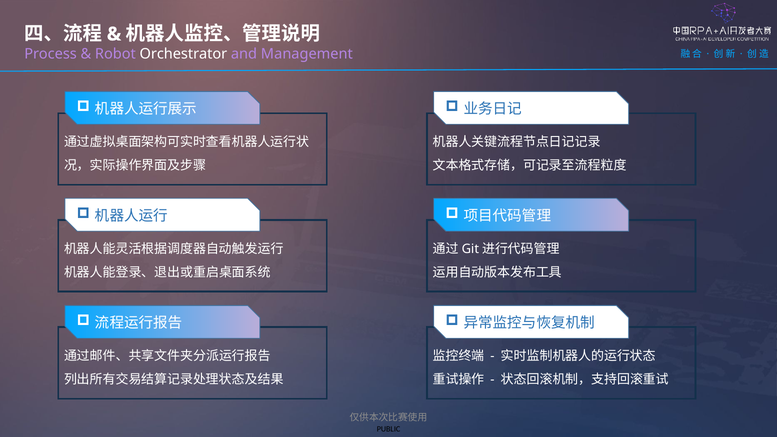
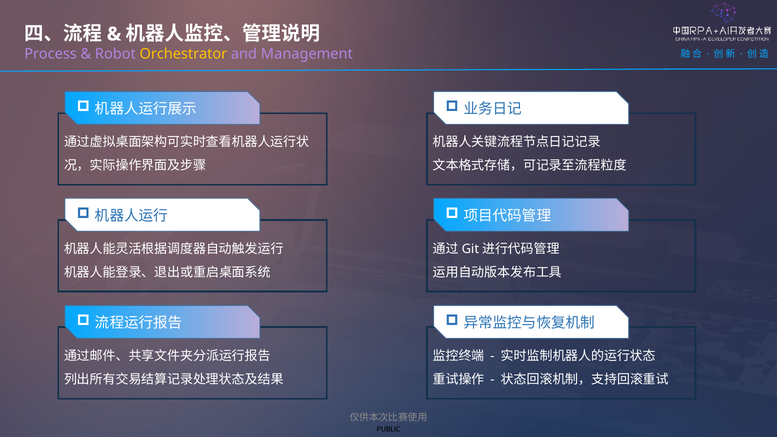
Orchestrator colour: white -> yellow (183, 54)
